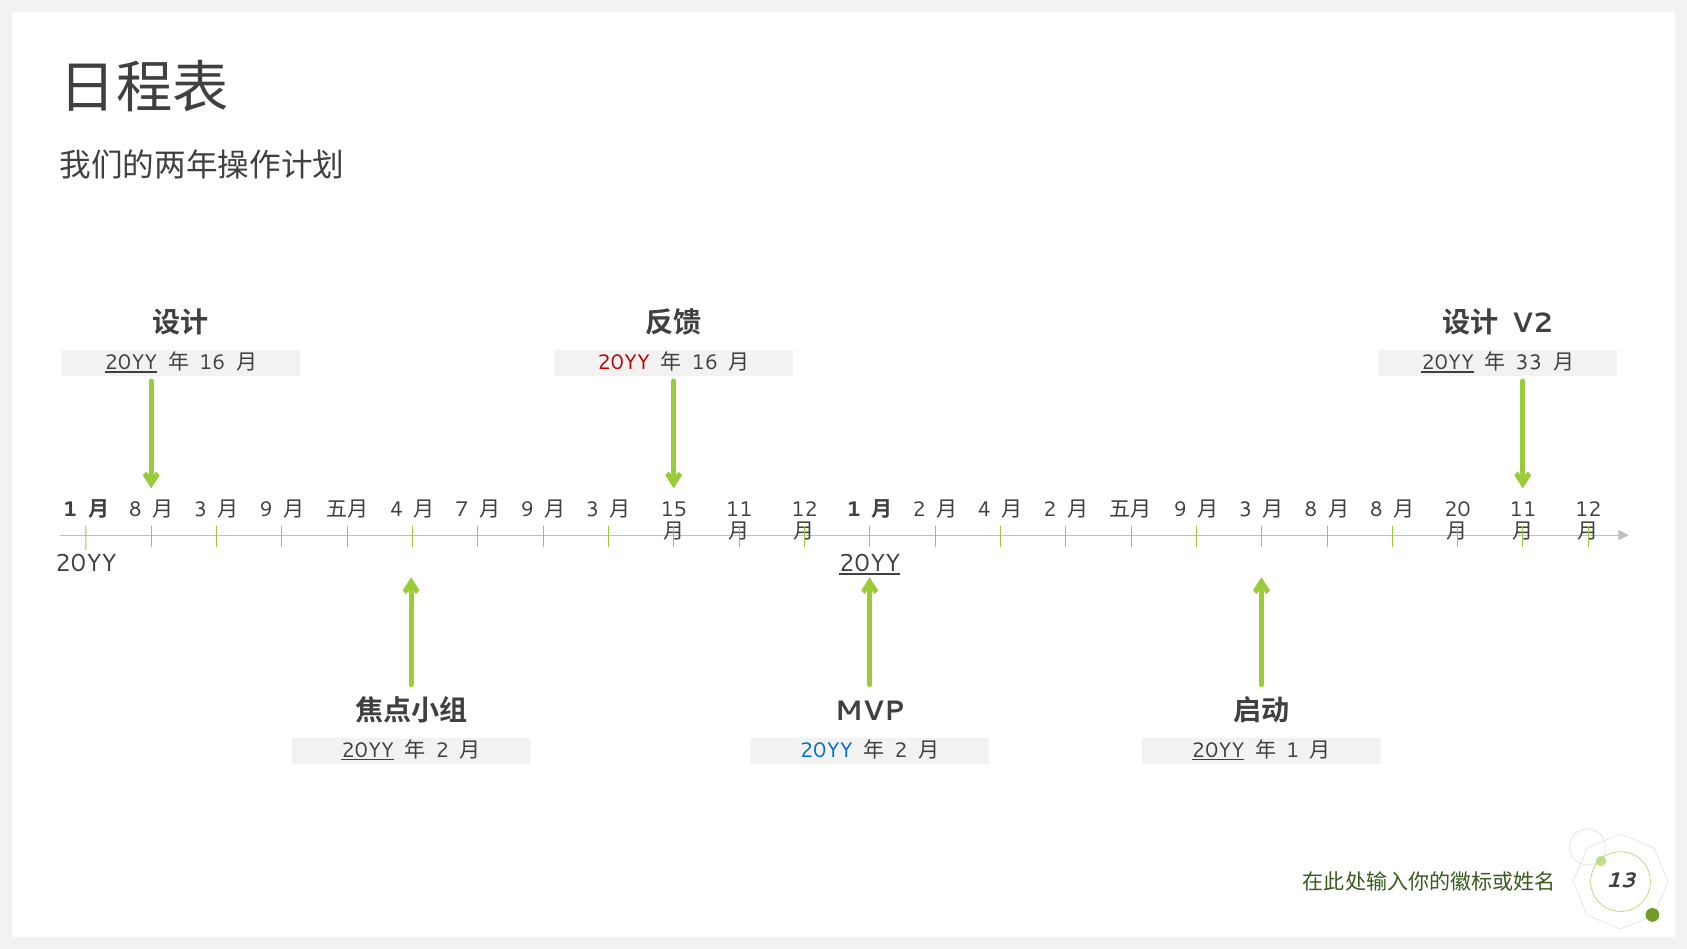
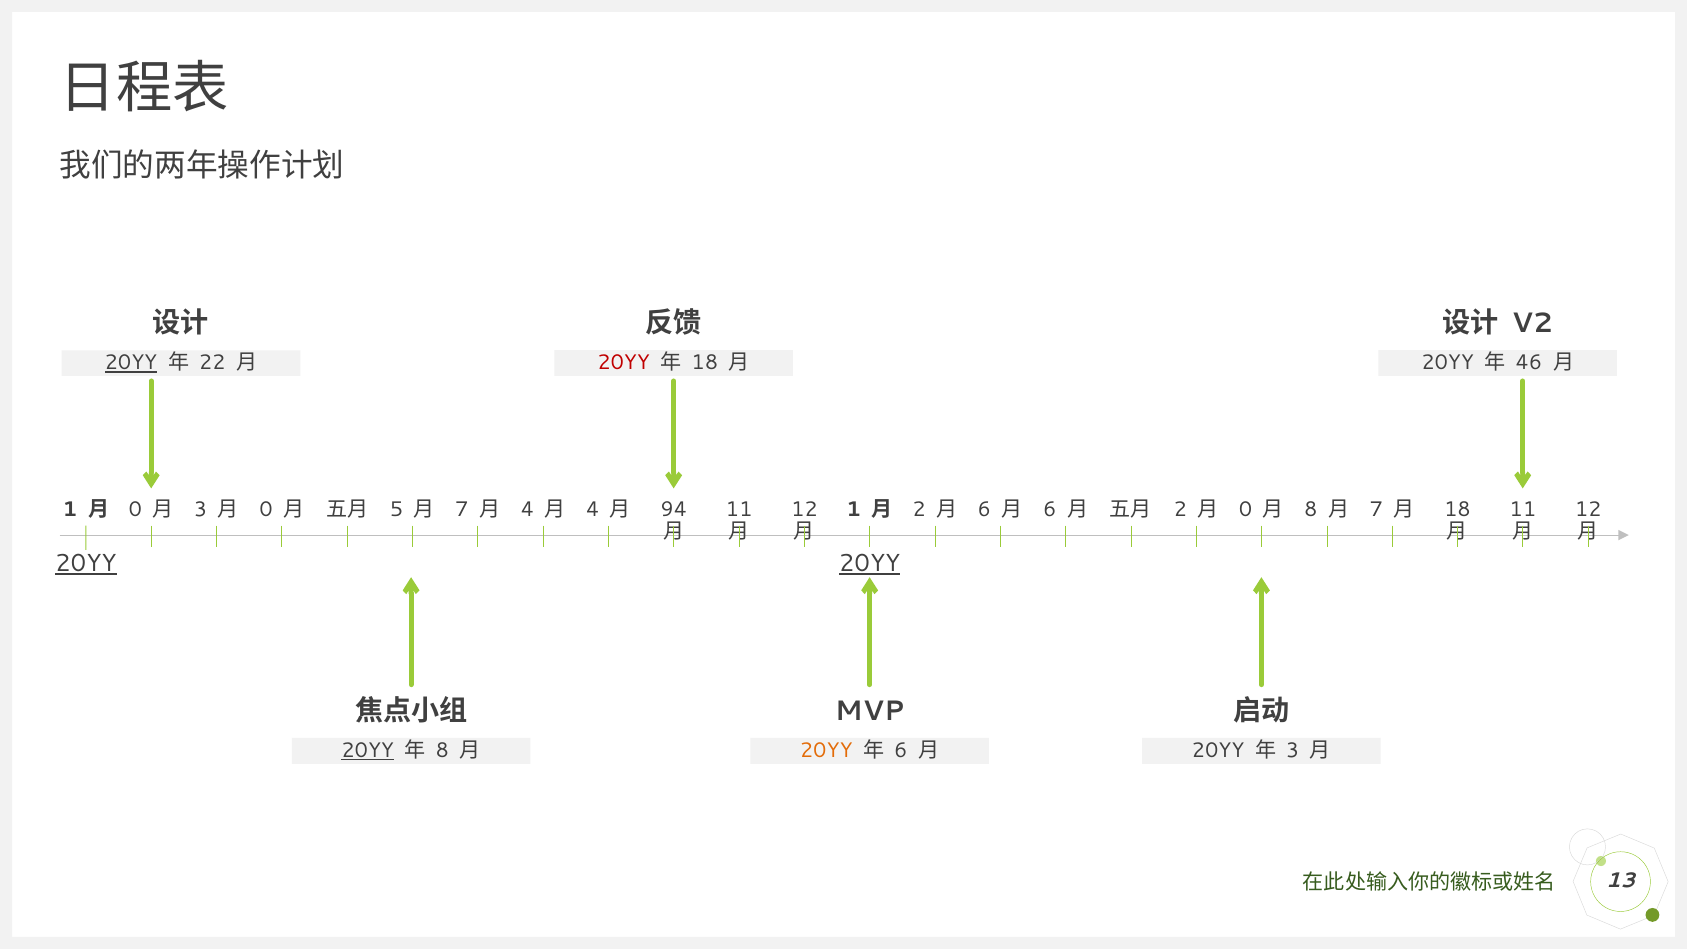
16: 16 -> 18 (705, 363)
20YY underline: present -> none (1448, 363)
33: 33 -> 46 (1529, 363)
16: 16 -> 22 (212, 363)
8: 8 -> 0 (135, 509)
9: 9 -> 0 (266, 509)
4: 4 -> 5 (397, 509)
9: 9 -> 4 (527, 509)
3: 3 -> 4 (593, 509)
15: 15 -> 94 (674, 509)
4: 4 -> 6 (984, 509)
2: 2 -> 6 (1050, 509)
9: 9 -> 2 (1180, 509)
3: 3 -> 0 (1246, 509)
8: 8 -> 7 (1376, 509)
20: 20 -> 18 (1458, 509)
20YY underline: none -> present (86, 563)
2: 2 -> 8 (442, 751)
20YY colour: blue -> orange (826, 751)
2: 2 -> 6 (901, 751)
20YY underline: present -> none (1218, 751)
1: 1 -> 3 (1293, 751)
